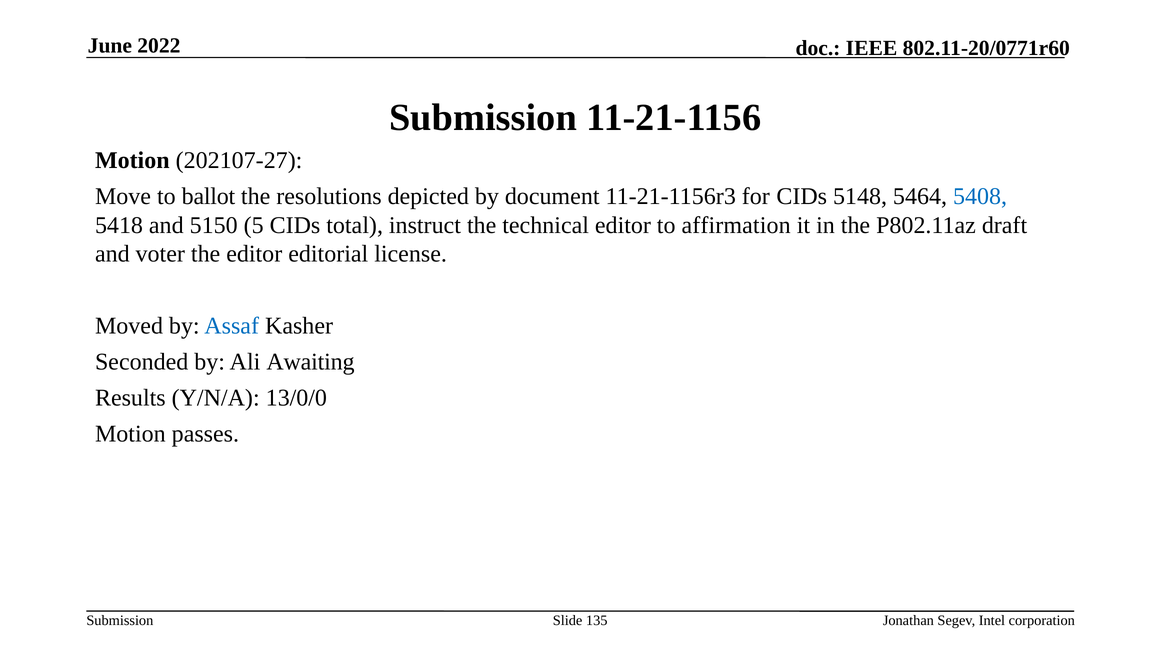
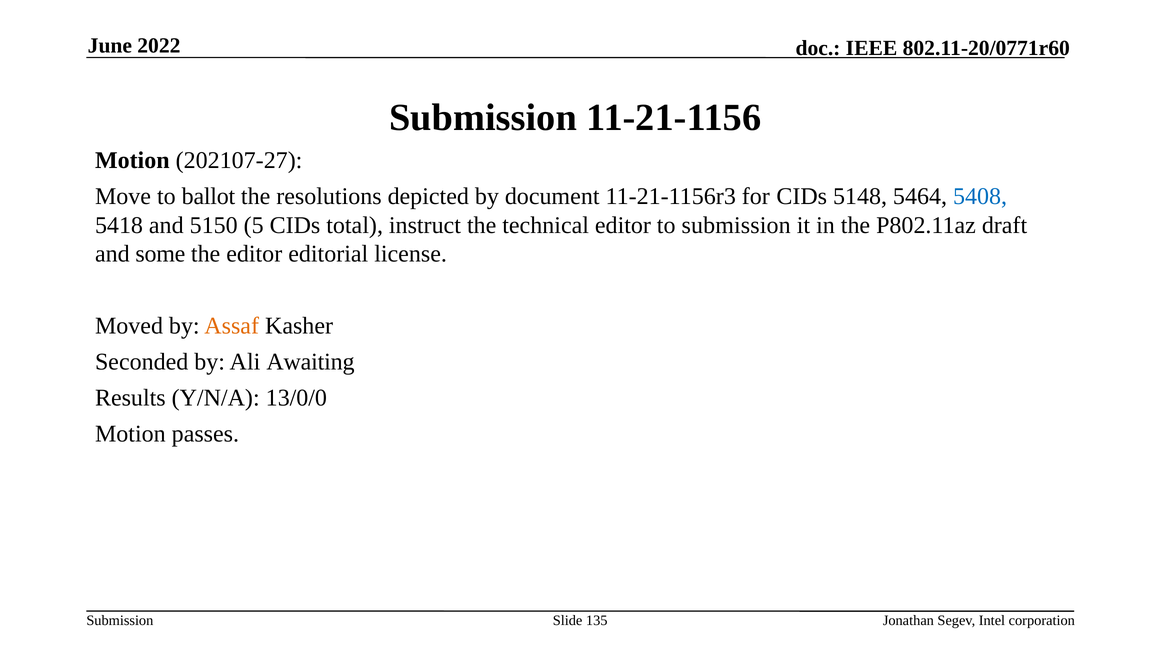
to affirmation: affirmation -> submission (736, 225)
voter: voter -> some (160, 254)
Assaf colour: blue -> orange (232, 326)
